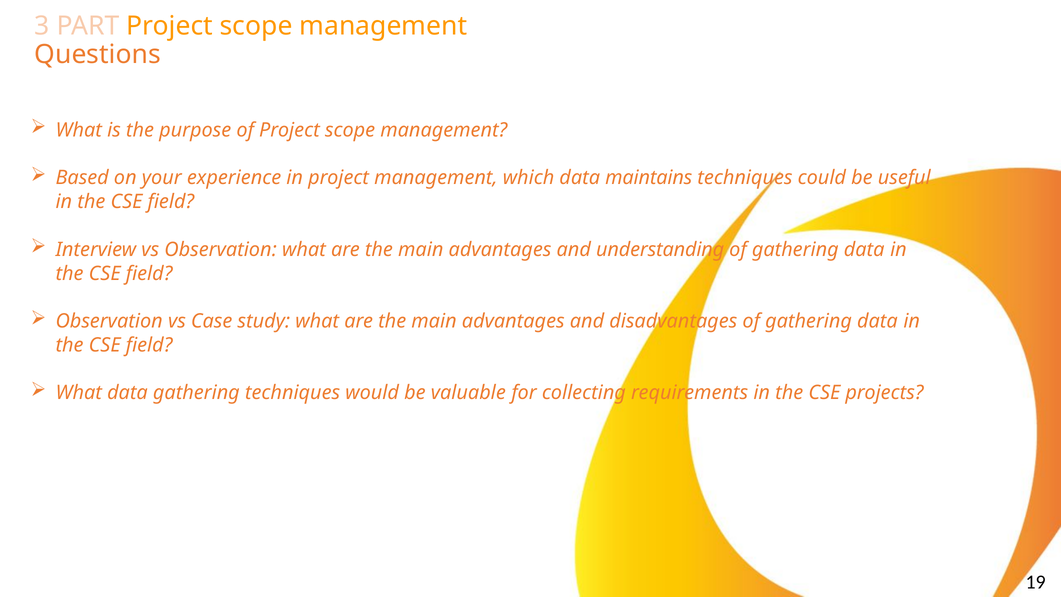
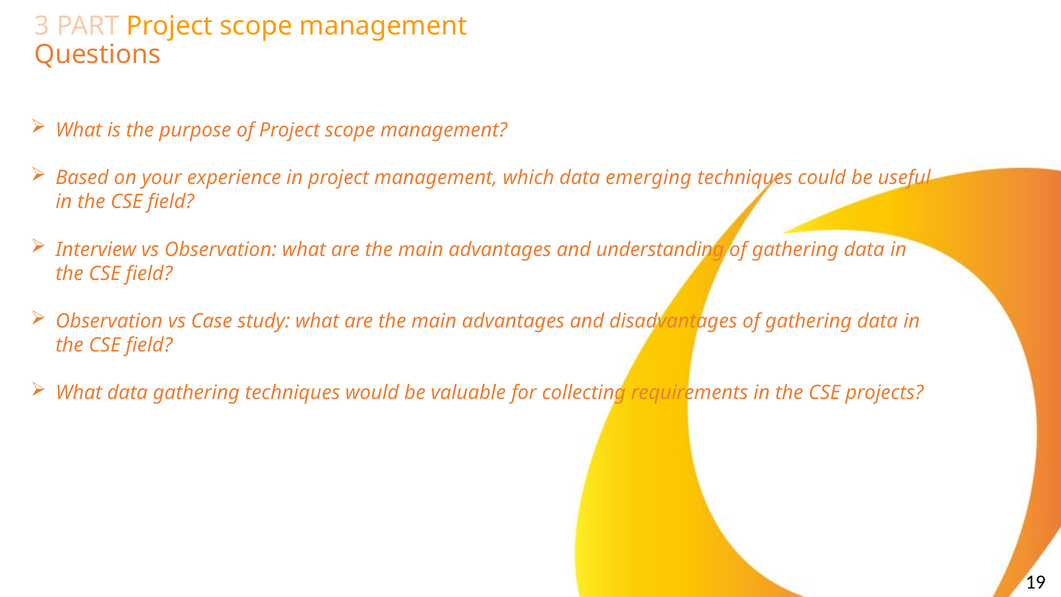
maintains: maintains -> emerging (649, 178)
